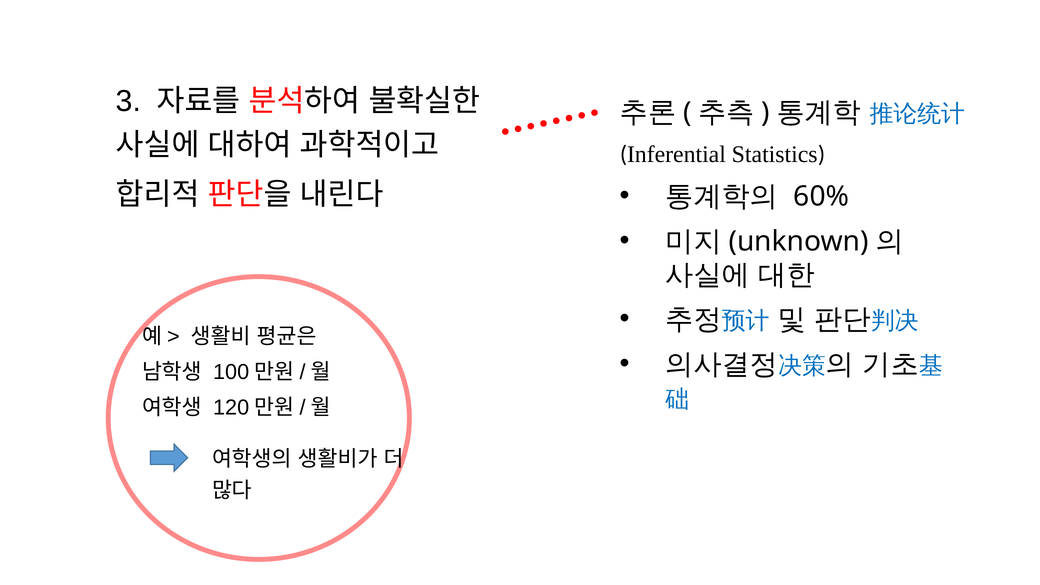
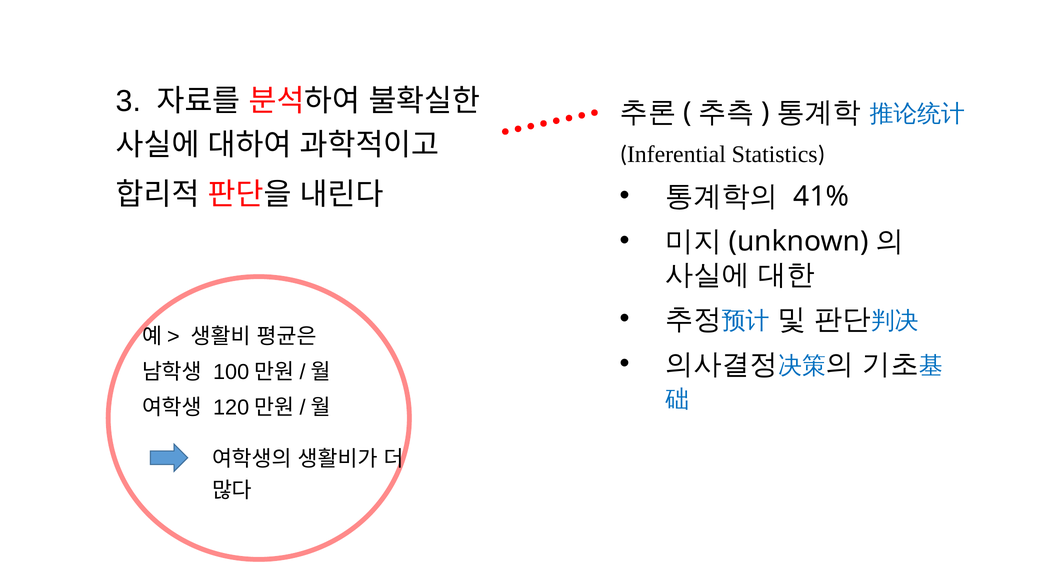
60%: 60% -> 41% (821, 197)
